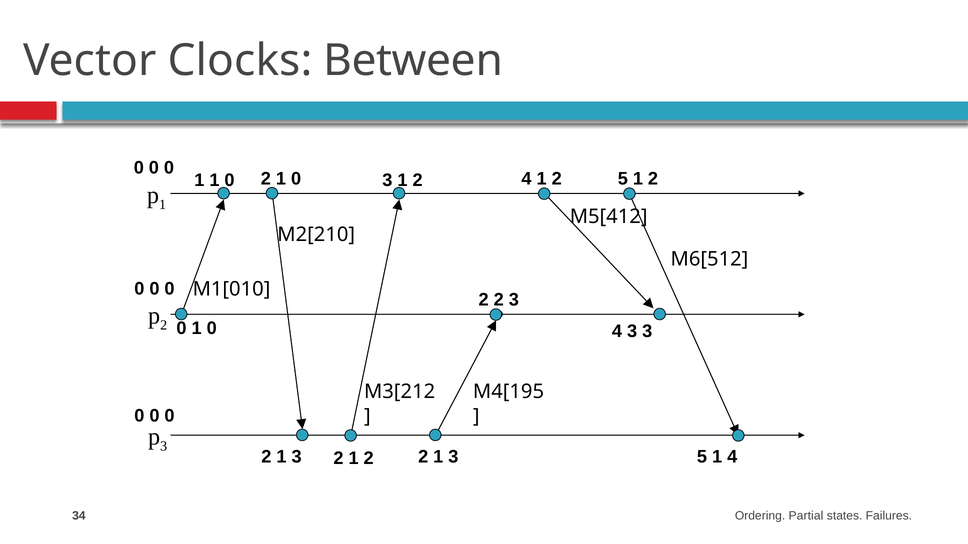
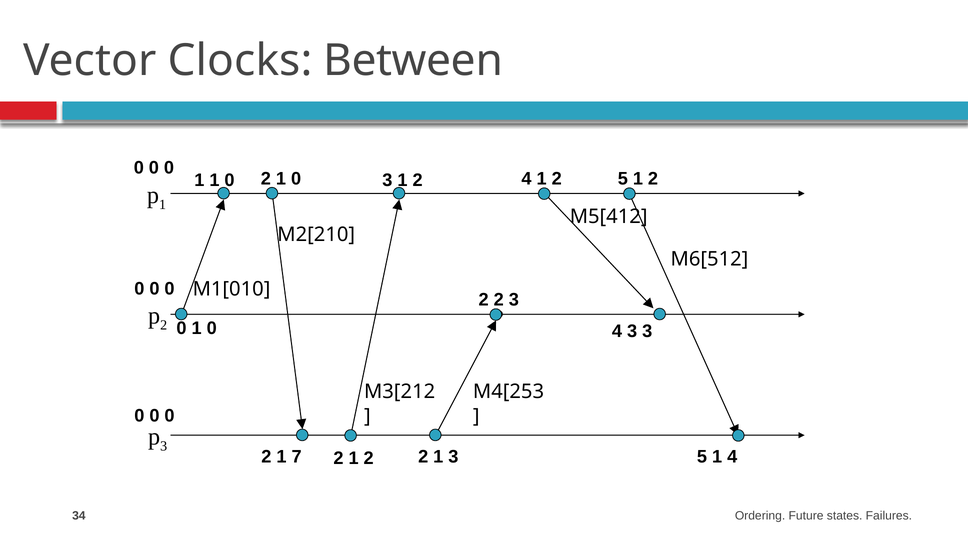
M4[195: M4[195 -> M4[253 (509, 392)
3: 3 -> 7 (297, 457)
Partial: Partial -> Future (806, 516)
